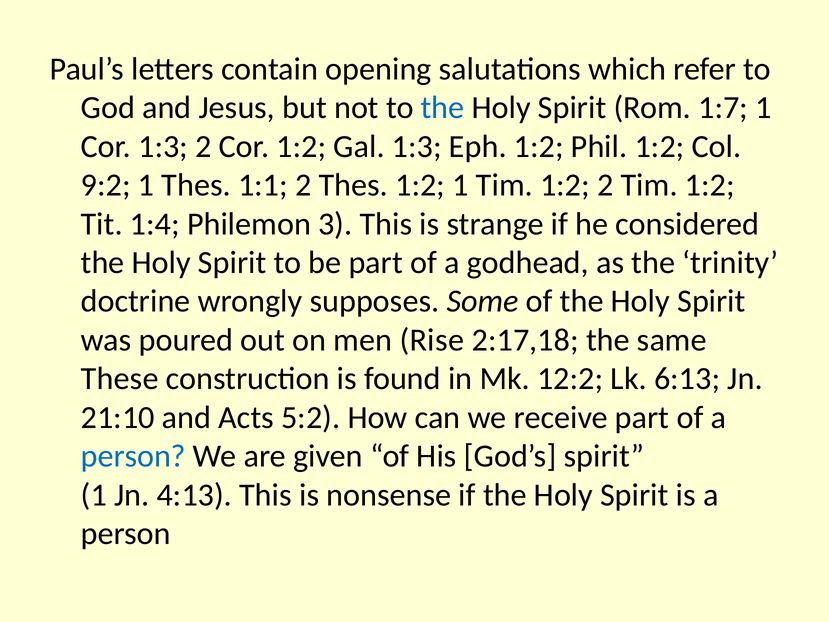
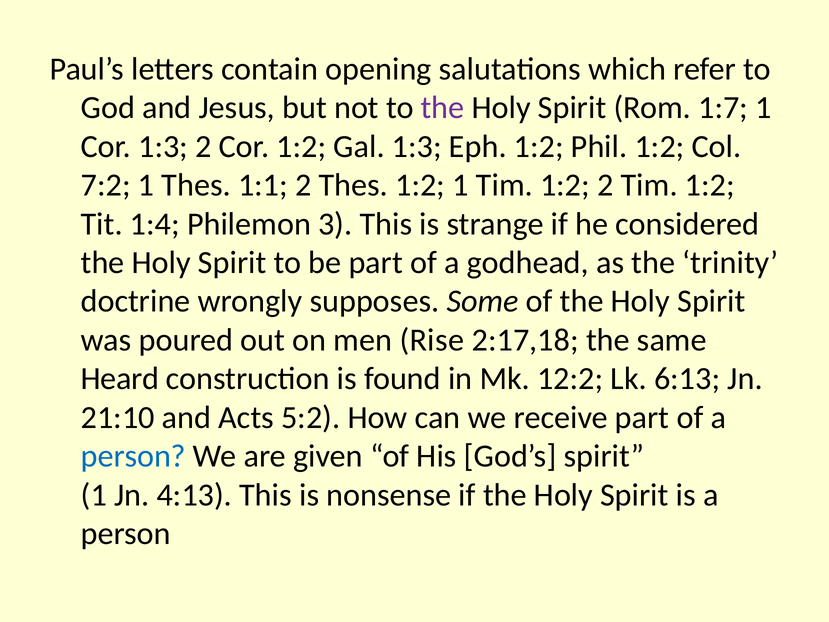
the colour: blue -> purple (443, 108)
9:2: 9:2 -> 7:2 (106, 185)
These: These -> Heard (120, 379)
